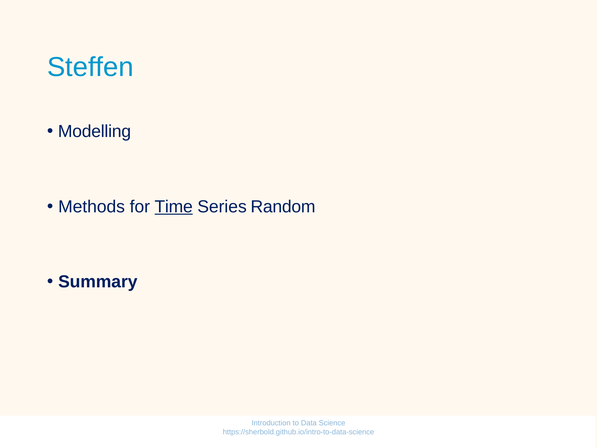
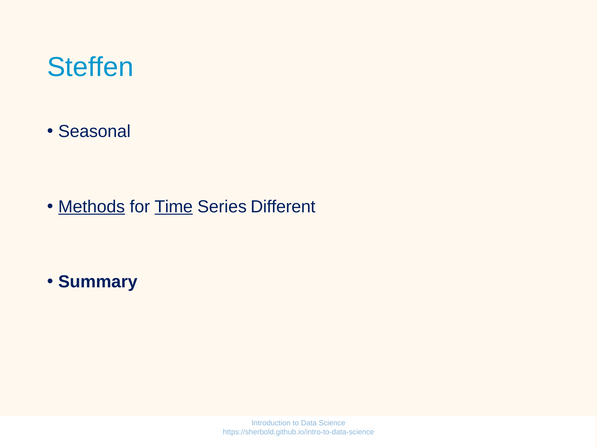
Modelling: Modelling -> Seasonal (94, 131)
Methods underline: none -> present (92, 207)
Random: Random -> Different (283, 207)
